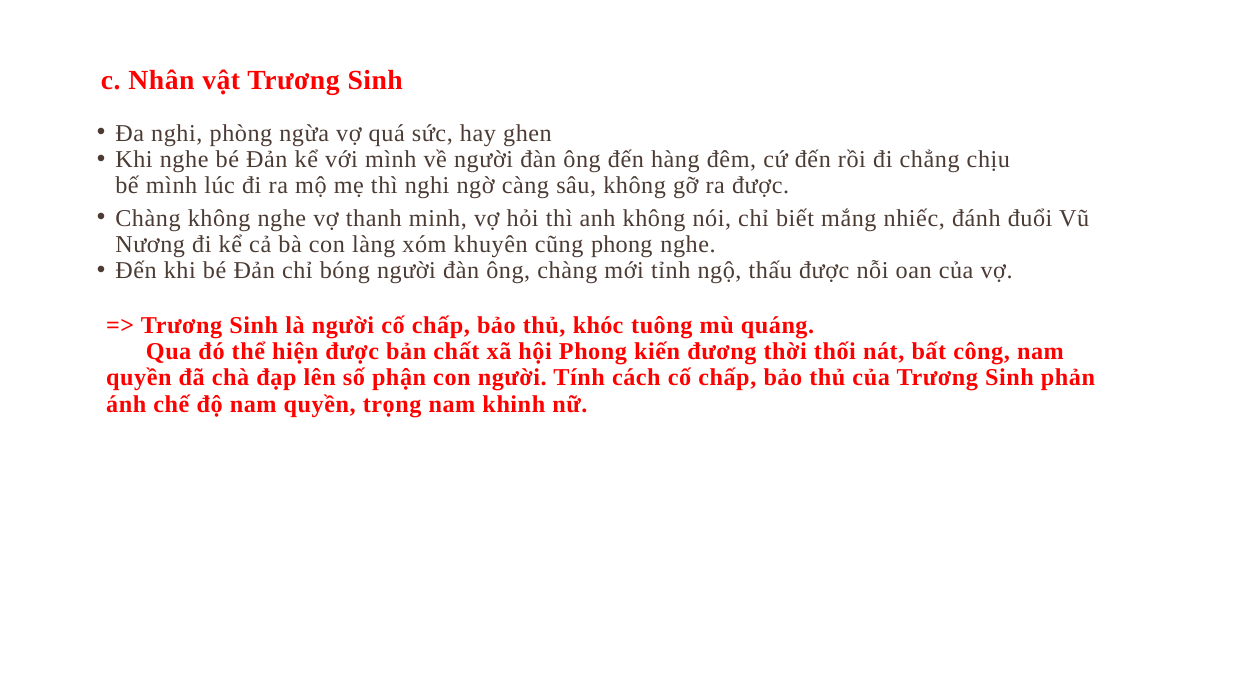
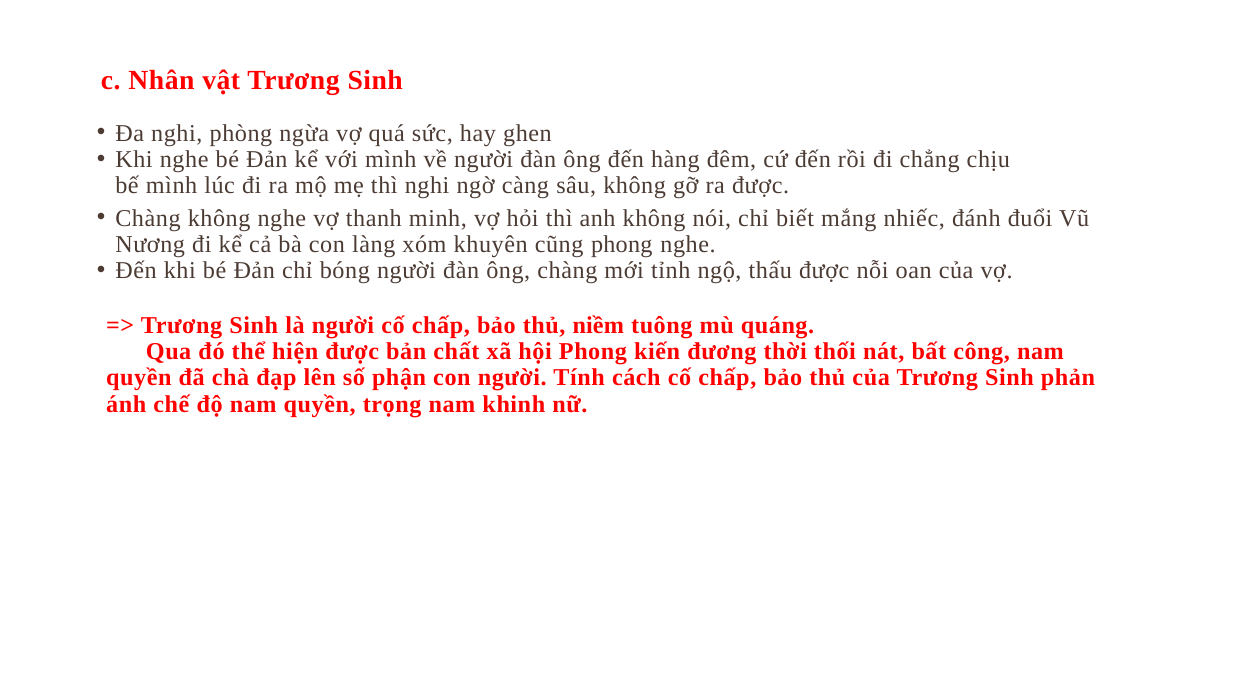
khóc: khóc -> niềm (598, 325)
